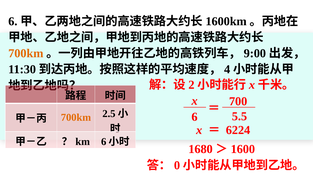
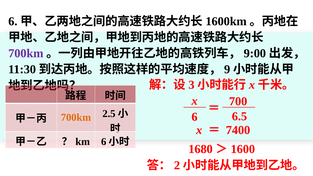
700km colour: orange -> purple (26, 53)
4: 4 -> 9 (227, 69)
2: 2 -> 3 (191, 85)
5.5: 5.5 -> 6.5 (239, 116)
6224: 6224 -> 7400 (238, 130)
0: 0 -> 2 (177, 166)
